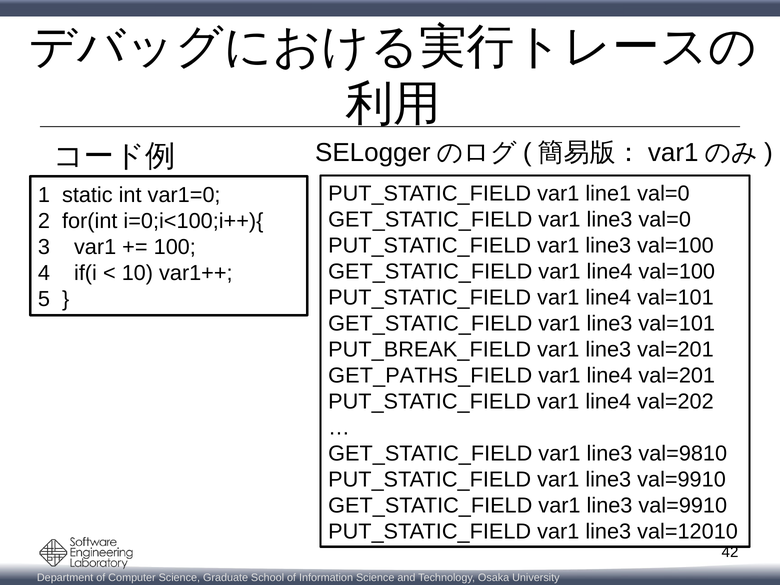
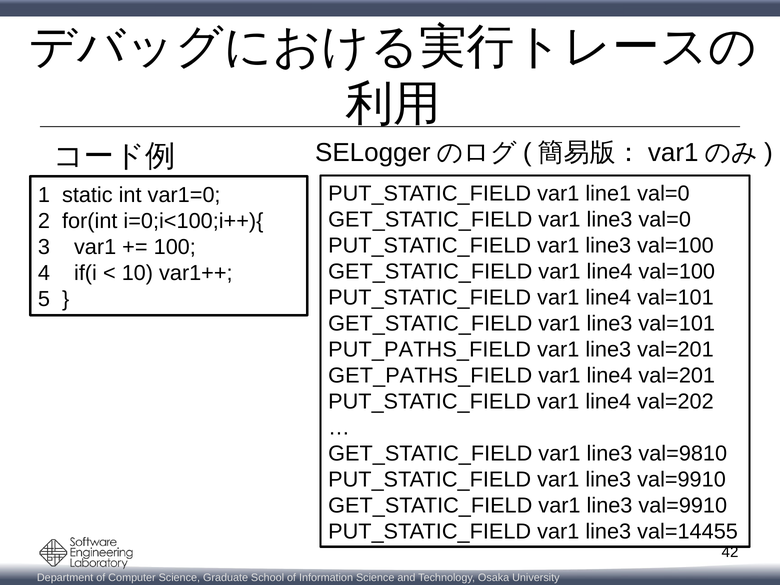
PUT_BREAK_FIELD: PUT_BREAK_FIELD -> PUT_PATHS_FIELD (430, 350)
val=12010: val=12010 -> val=14455 (688, 532)
